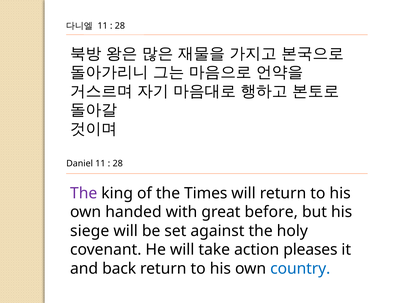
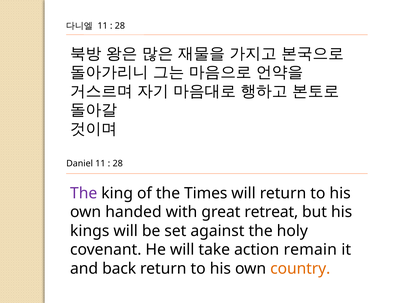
before: before -> retreat (271, 212)
siege: siege -> kings (90, 230)
pleases: pleases -> remain (310, 249)
country colour: blue -> orange (300, 268)
